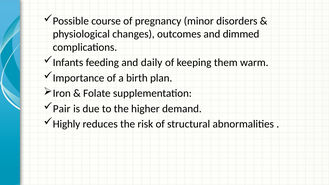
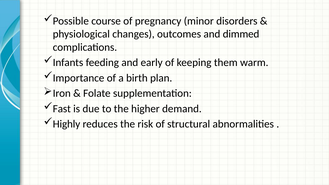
daily: daily -> early (152, 63)
Pair: Pair -> Fast (62, 109)
